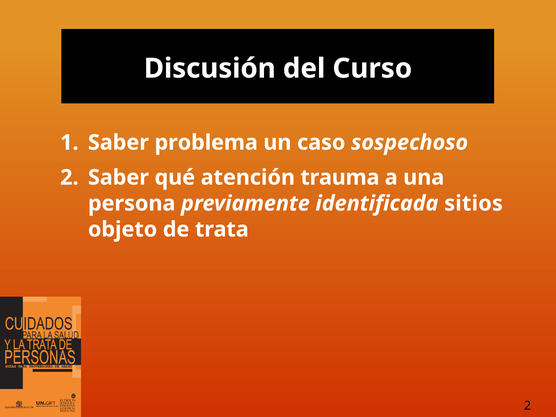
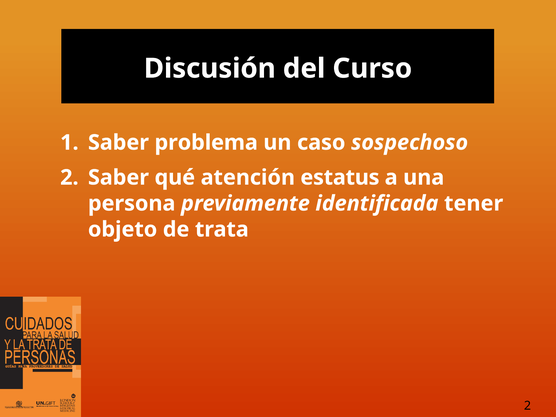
trauma: trauma -> estatus (340, 177)
sitios: sitios -> tener (474, 203)
